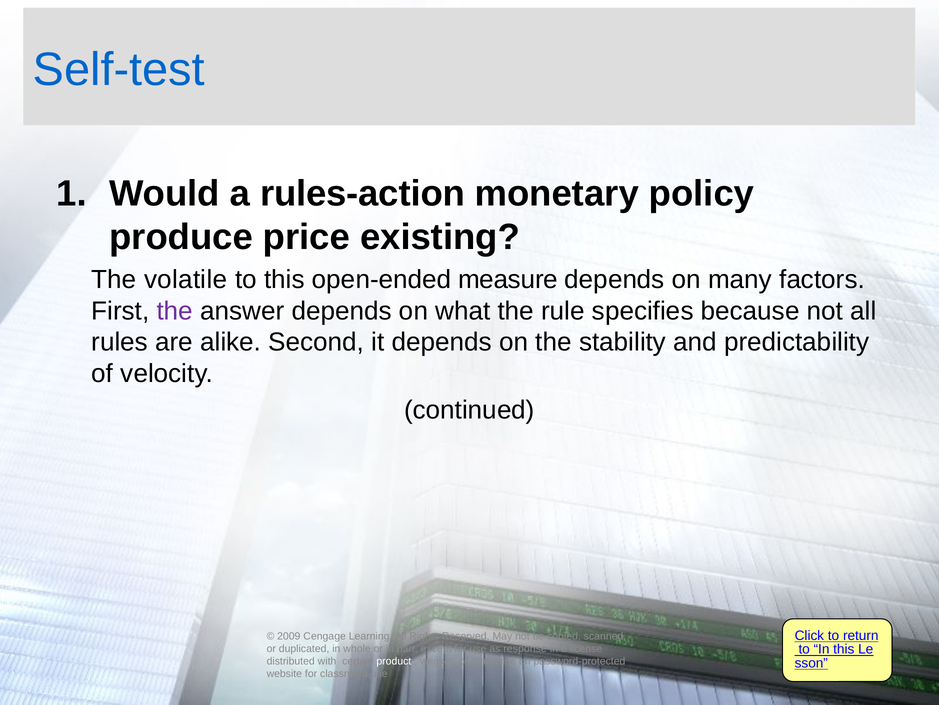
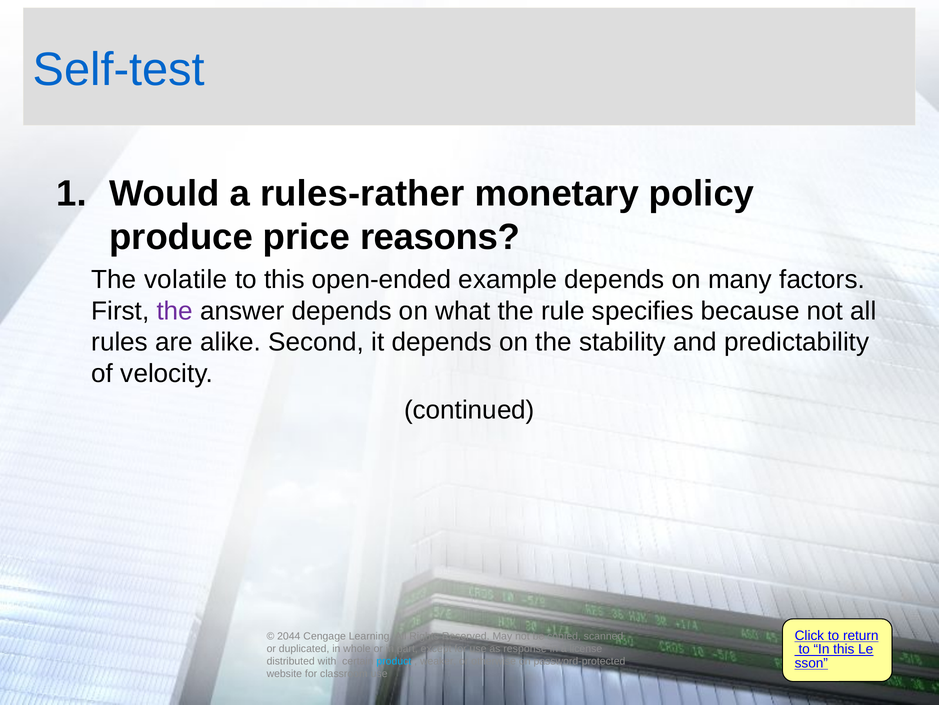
rules-action: rules-action -> rules-rather (362, 193)
existing: existing -> reasons (440, 237)
measure: measure -> example (508, 279)
2009: 2009 -> 2044 (289, 636)
product colour: white -> light blue (394, 661)
